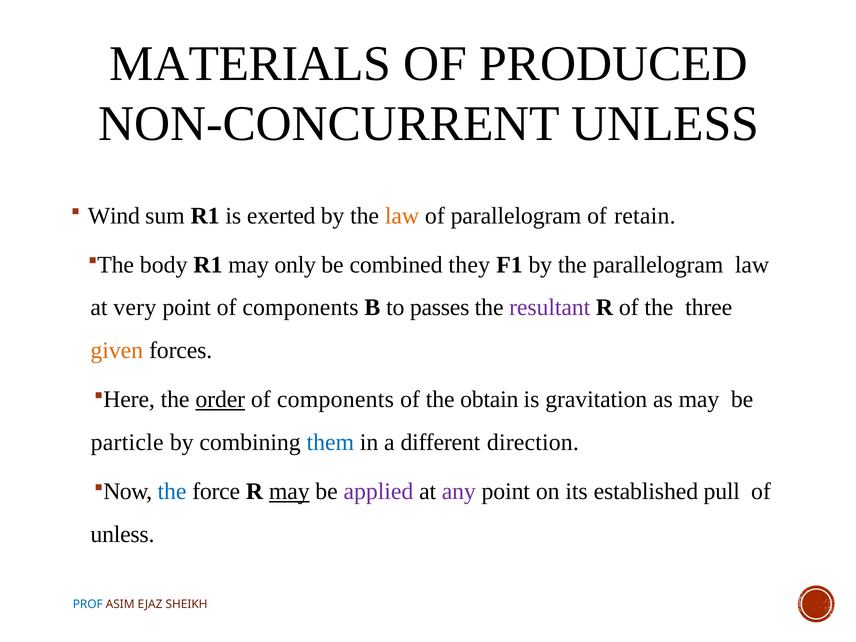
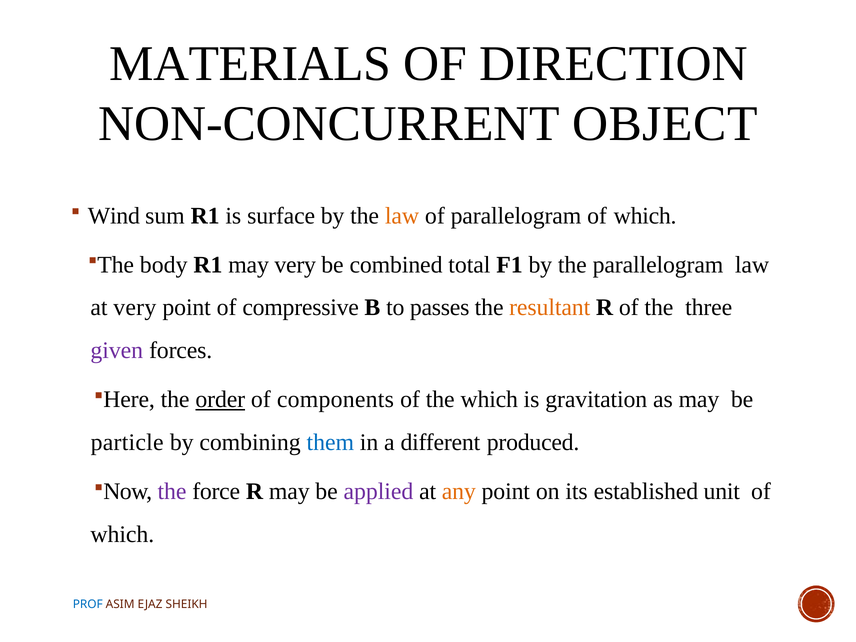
PRODUCED: PRODUCED -> DIRECTION (613, 64)
NON-CONCURRENT UNLESS: UNLESS -> OBJECT (665, 124)
exerted: exerted -> surface (281, 216)
parallelogram of retain: retain -> which (645, 216)
may only: only -> very (295, 265)
they: they -> total (469, 265)
point of components: components -> compressive (301, 308)
resultant colour: purple -> orange (550, 308)
given colour: orange -> purple (117, 350)
the obtain: obtain -> which (489, 400)
direction: direction -> produced (533, 442)
the colour: blue -> purple (172, 491)
may underline: present -> none (289, 491)
any colour: purple -> orange (459, 491)
pull: pull -> unit (722, 491)
unless: unless -> which (122, 534)
